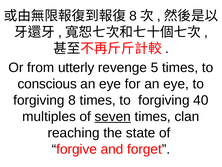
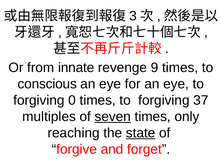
8: 8 -> 3 (133, 16)
utterly: utterly -> innate (76, 67)
5: 5 -> 9 (155, 67)
forgiving 8: 8 -> 0 (72, 100)
40: 40 -> 37 (201, 100)
clan: clan -> only (187, 116)
state underline: none -> present (141, 132)
